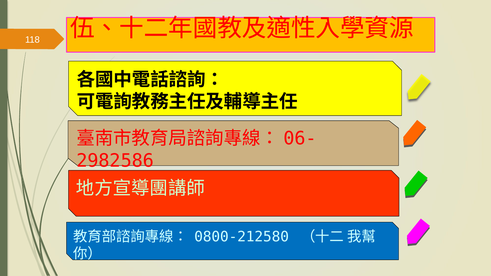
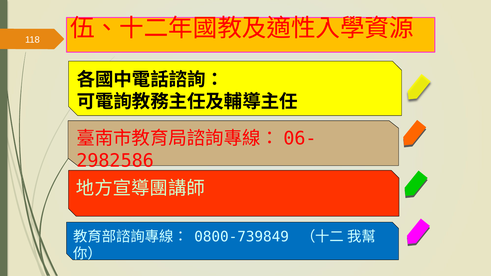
0800-212580: 0800-212580 -> 0800-739849 (242, 237)
